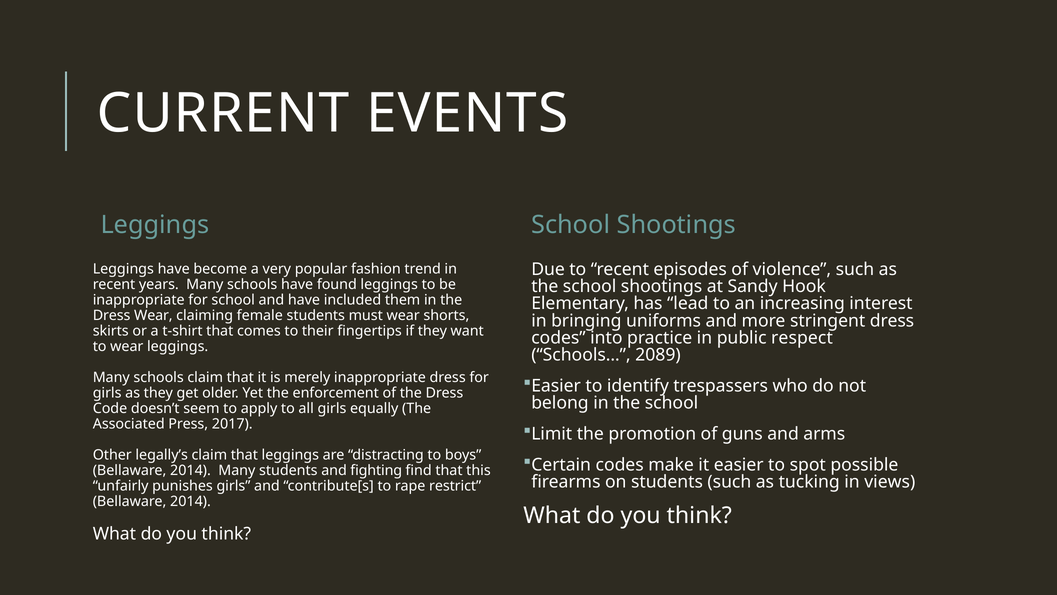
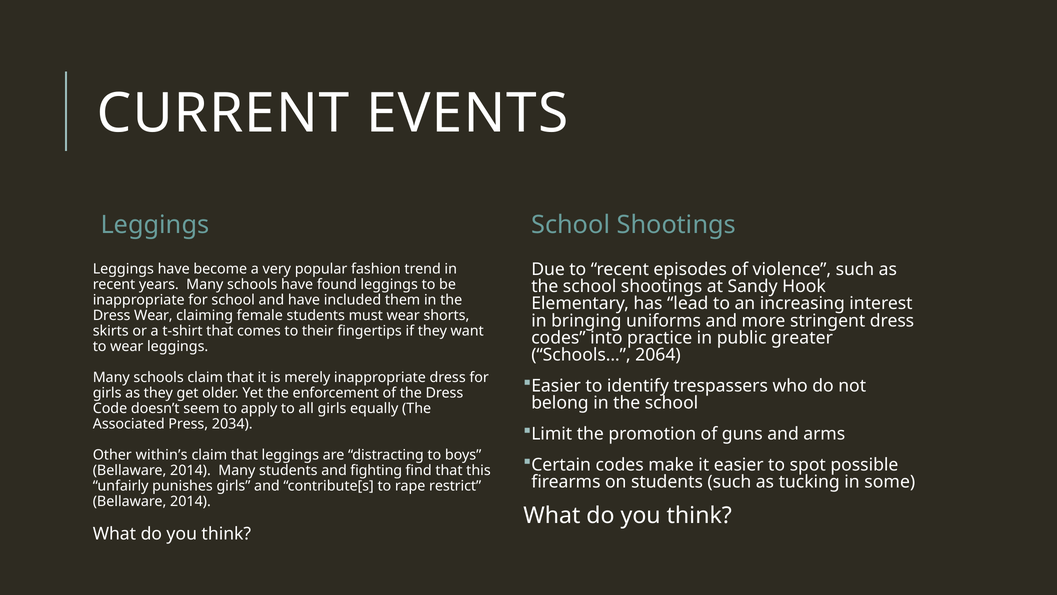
respect: respect -> greater (802, 338)
2089: 2089 -> 2064 (658, 355)
2017: 2017 -> 2034 (232, 424)
legally’s: legally’s -> within’s (162, 455)
views: views -> some (890, 482)
